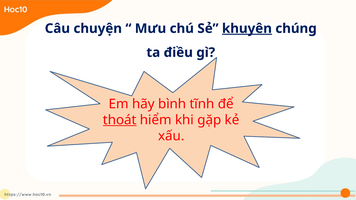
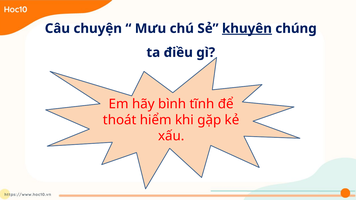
thoát underline: present -> none (120, 120)
